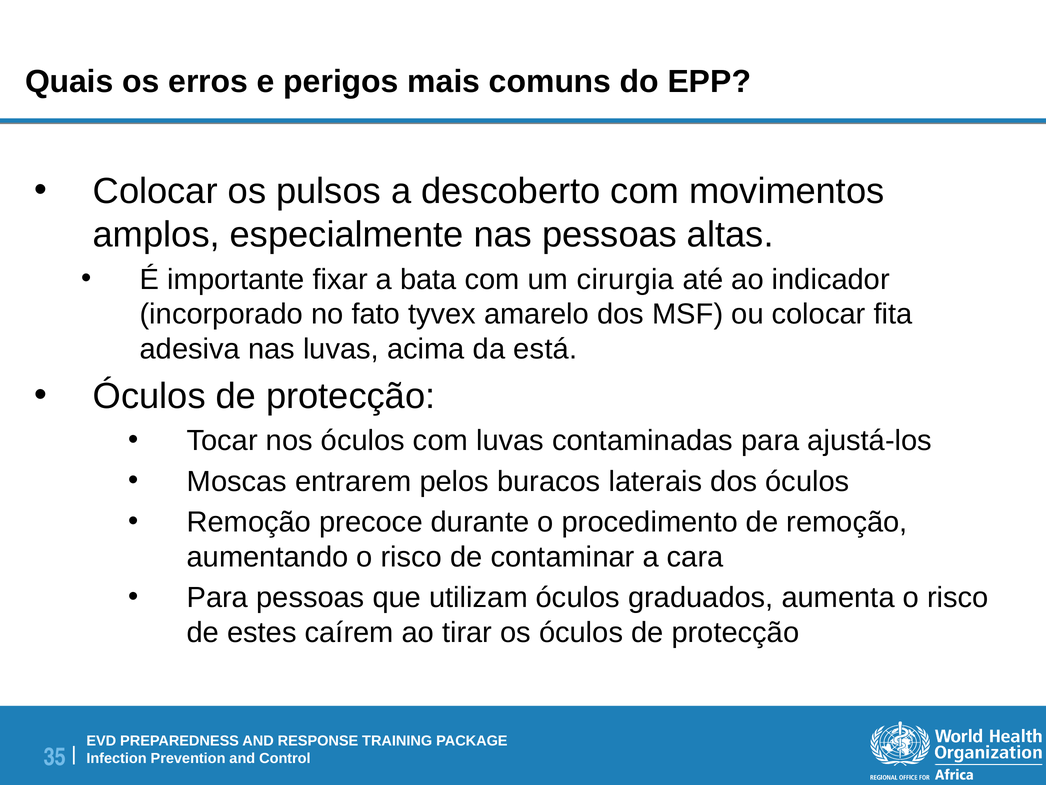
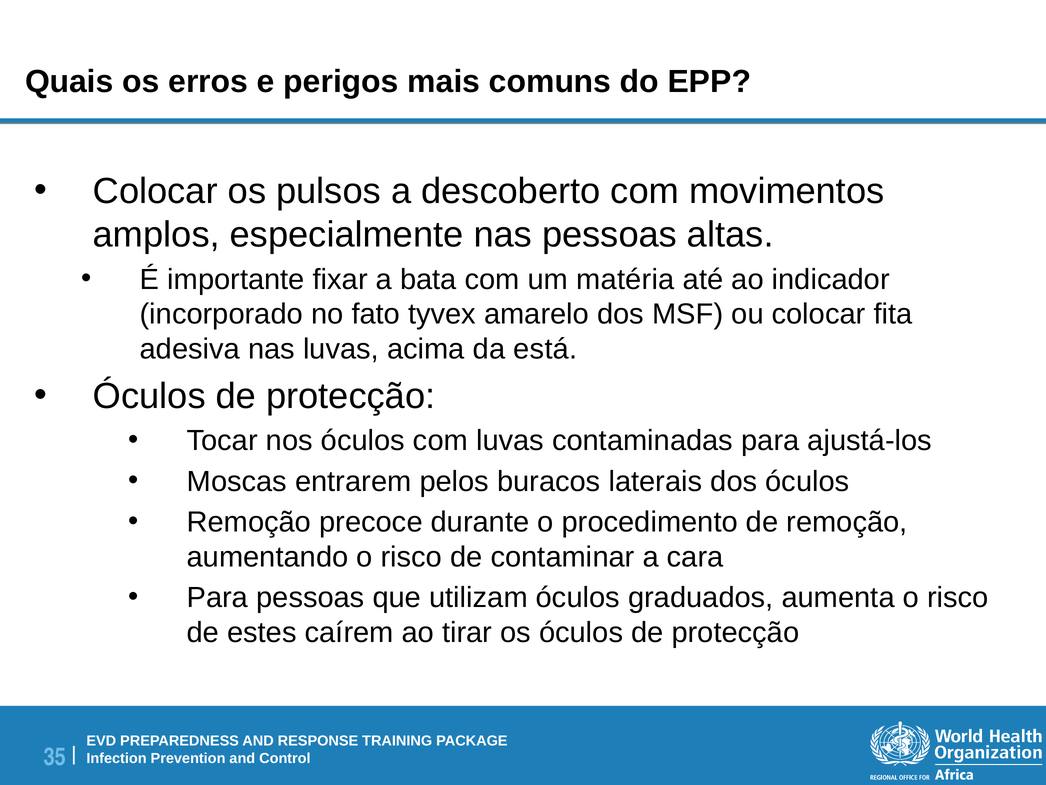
cirurgia: cirurgia -> matéria (625, 279)
